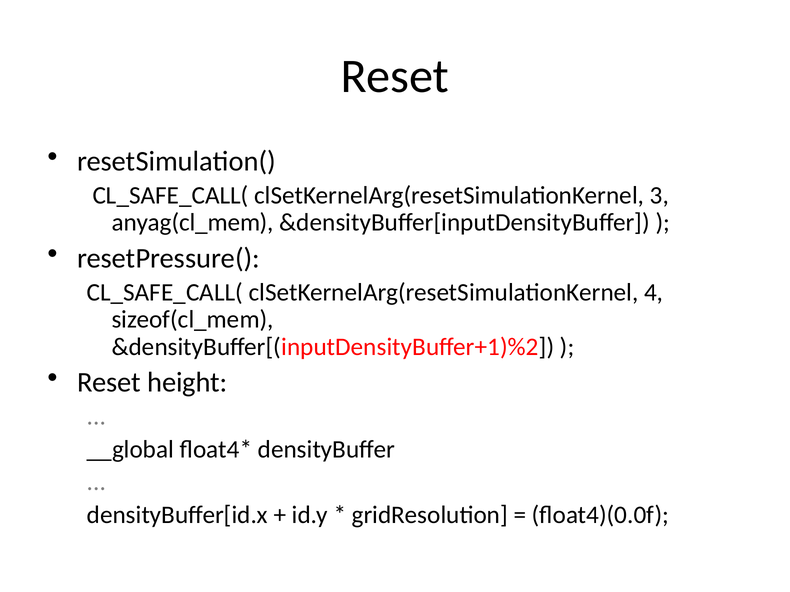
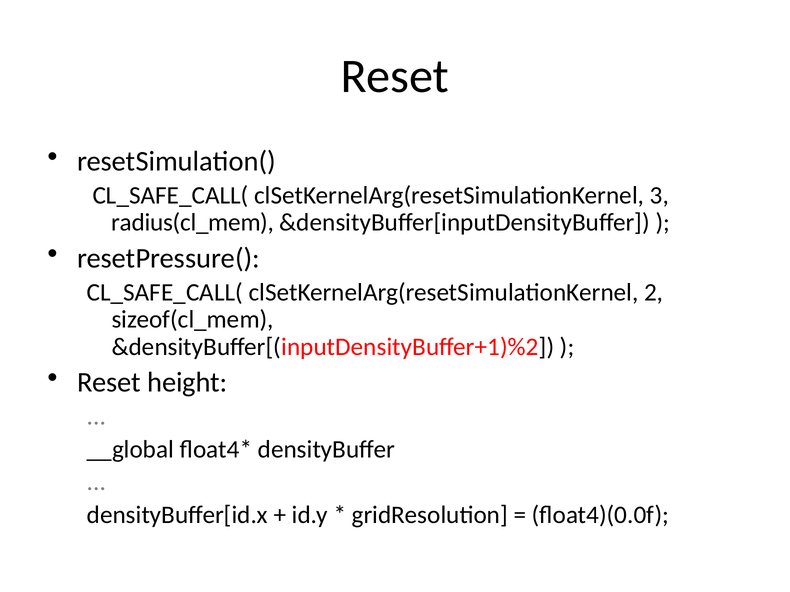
anyag(cl_mem: anyag(cl_mem -> radius(cl_mem (193, 223)
4: 4 -> 2 (654, 293)
